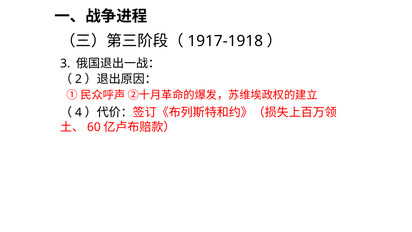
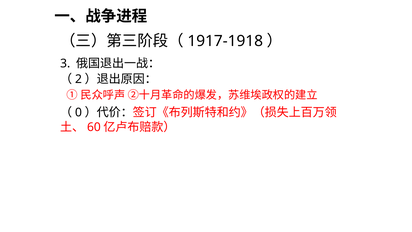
4: 4 -> 0 (78, 113)
